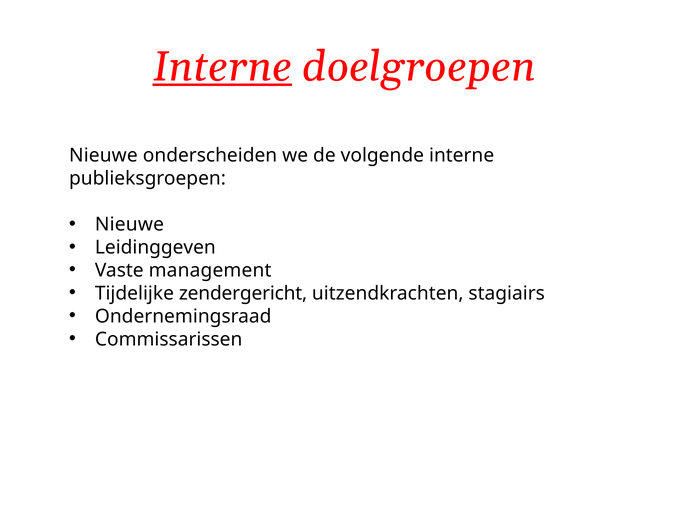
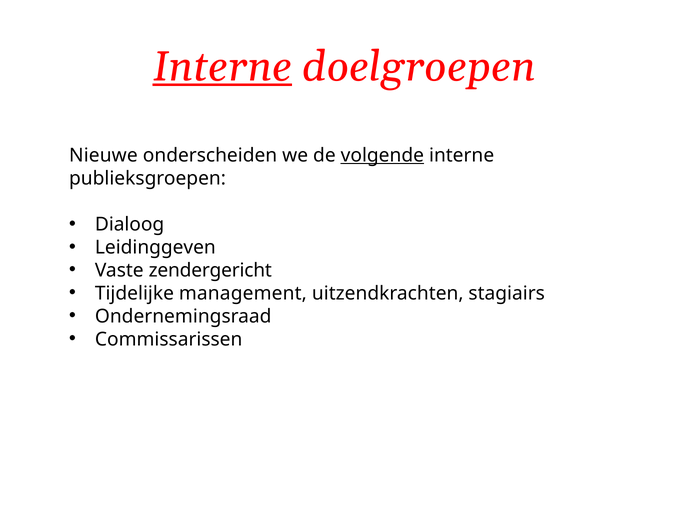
volgende underline: none -> present (382, 155)
Nieuwe: Nieuwe -> Dialoog (130, 224)
management: management -> zendergericht (210, 270)
zendergericht: zendergericht -> management (243, 293)
